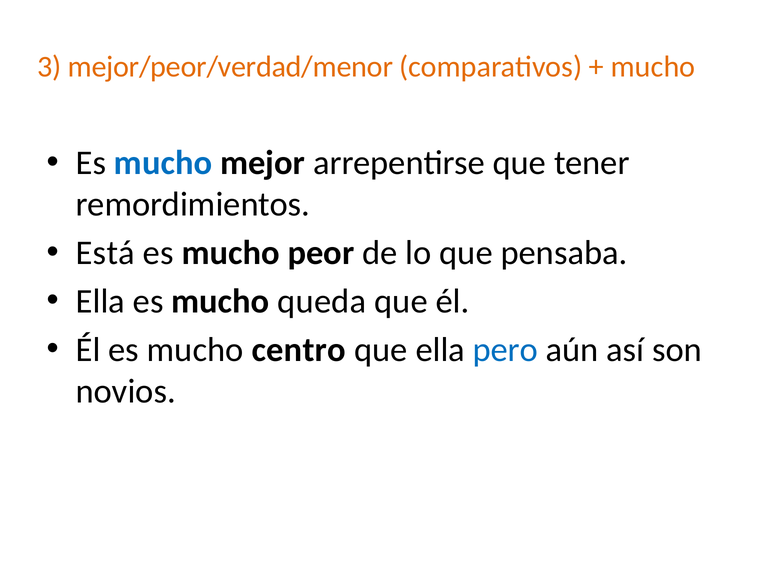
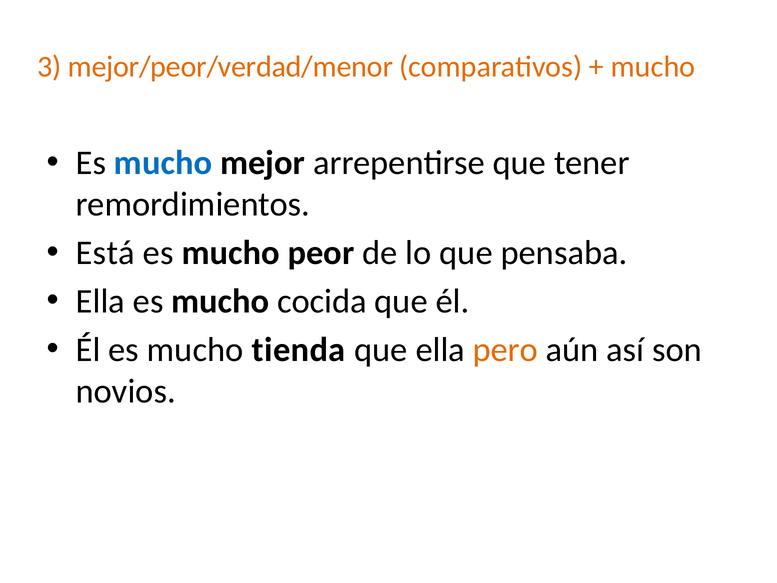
queda: queda -> cocida (322, 301)
centro: centro -> tienda (299, 350)
pero colour: blue -> orange (505, 350)
